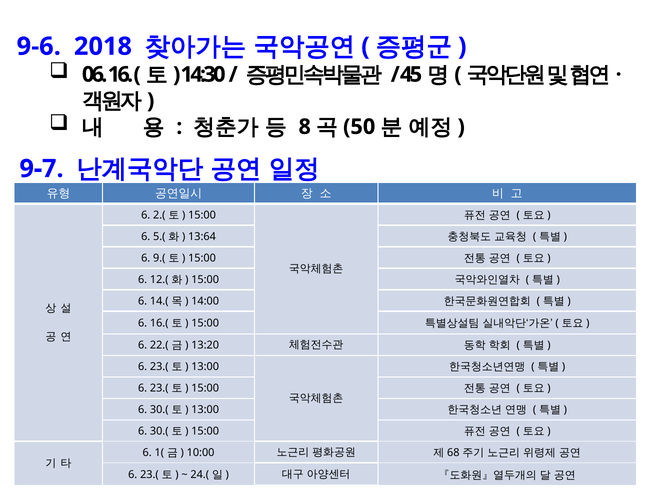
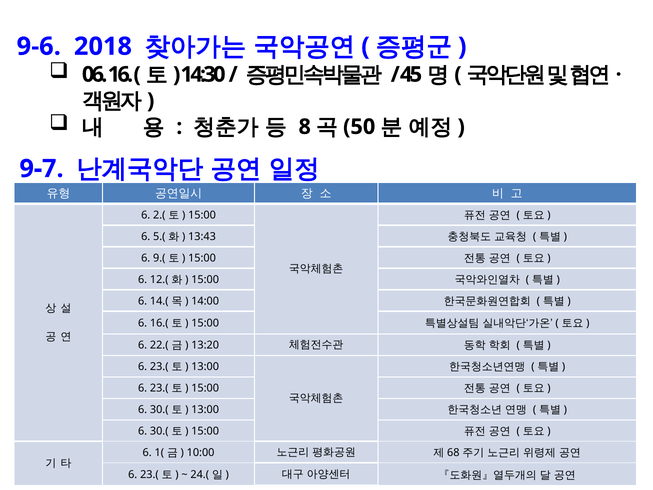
13:64: 13:64 -> 13:43 (202, 237)
